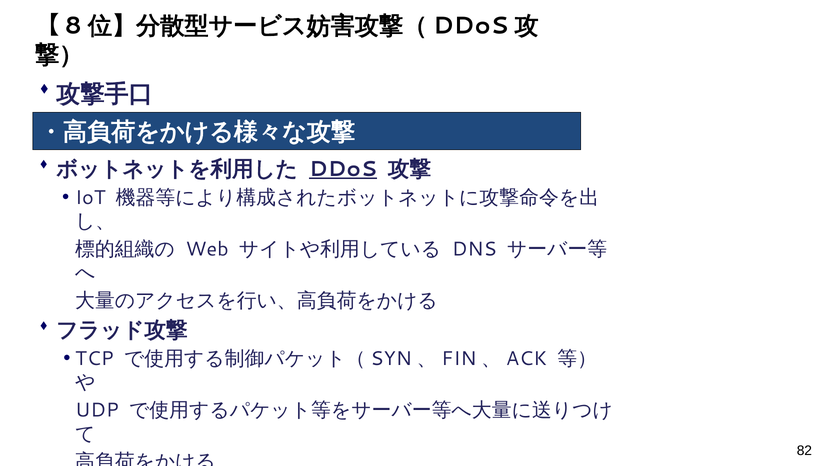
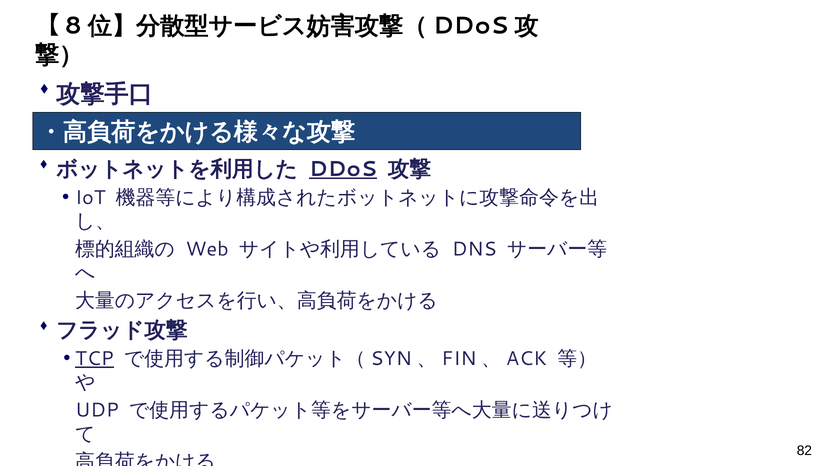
TCP underline: none -> present (94, 358)
